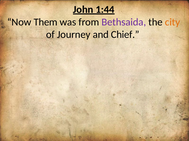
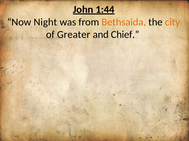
Them: Them -> Night (45, 22)
Bethsaida colour: purple -> orange (124, 22)
Journey: Journey -> Greater (74, 35)
